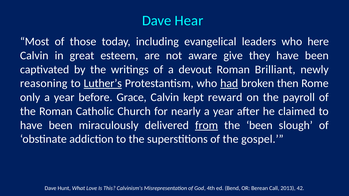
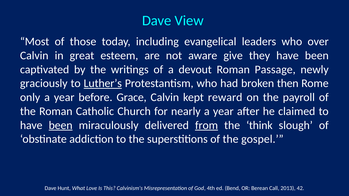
Hear: Hear -> View (189, 21)
here: here -> over (318, 42)
Brilliant: Brilliant -> Passage (275, 70)
reasoning: reasoning -> graciously (44, 84)
had underline: present -> none (229, 84)
been underline: none -> present (61, 125)
the been: been -> think (259, 125)
